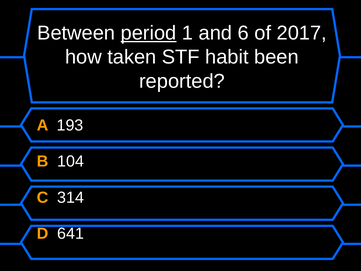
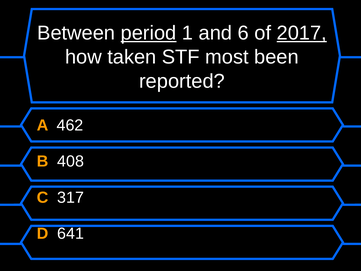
2017 underline: none -> present (302, 33)
habit: habit -> most (227, 57)
193: 193 -> 462 (70, 125)
104: 104 -> 408 (71, 161)
314: 314 -> 317 (71, 197)
